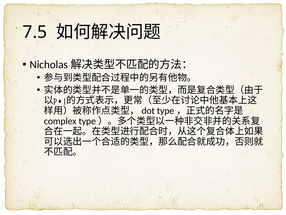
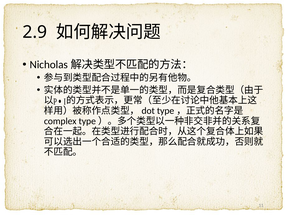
7.5: 7.5 -> 2.9 (35, 32)
